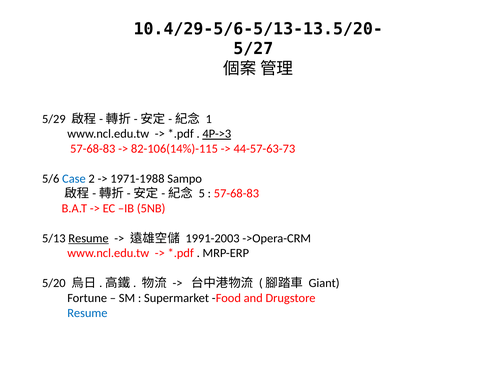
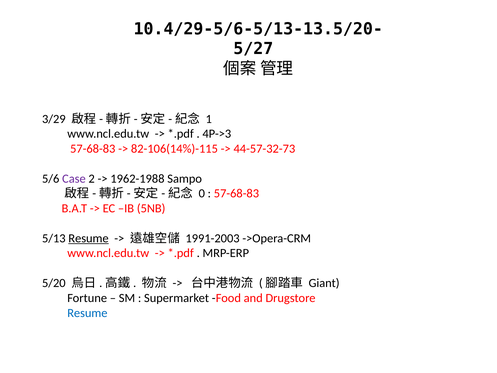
5/29: 5/29 -> 3/29 (54, 119)
4P->3 underline: present -> none (217, 134)
44-57-63-73: 44-57-63-73 -> 44-57-32-73 (264, 149)
Case colour: blue -> purple (74, 178)
1971-1988: 1971-1988 -> 1962-1988 (137, 178)
5: 5 -> 0 (202, 193)
